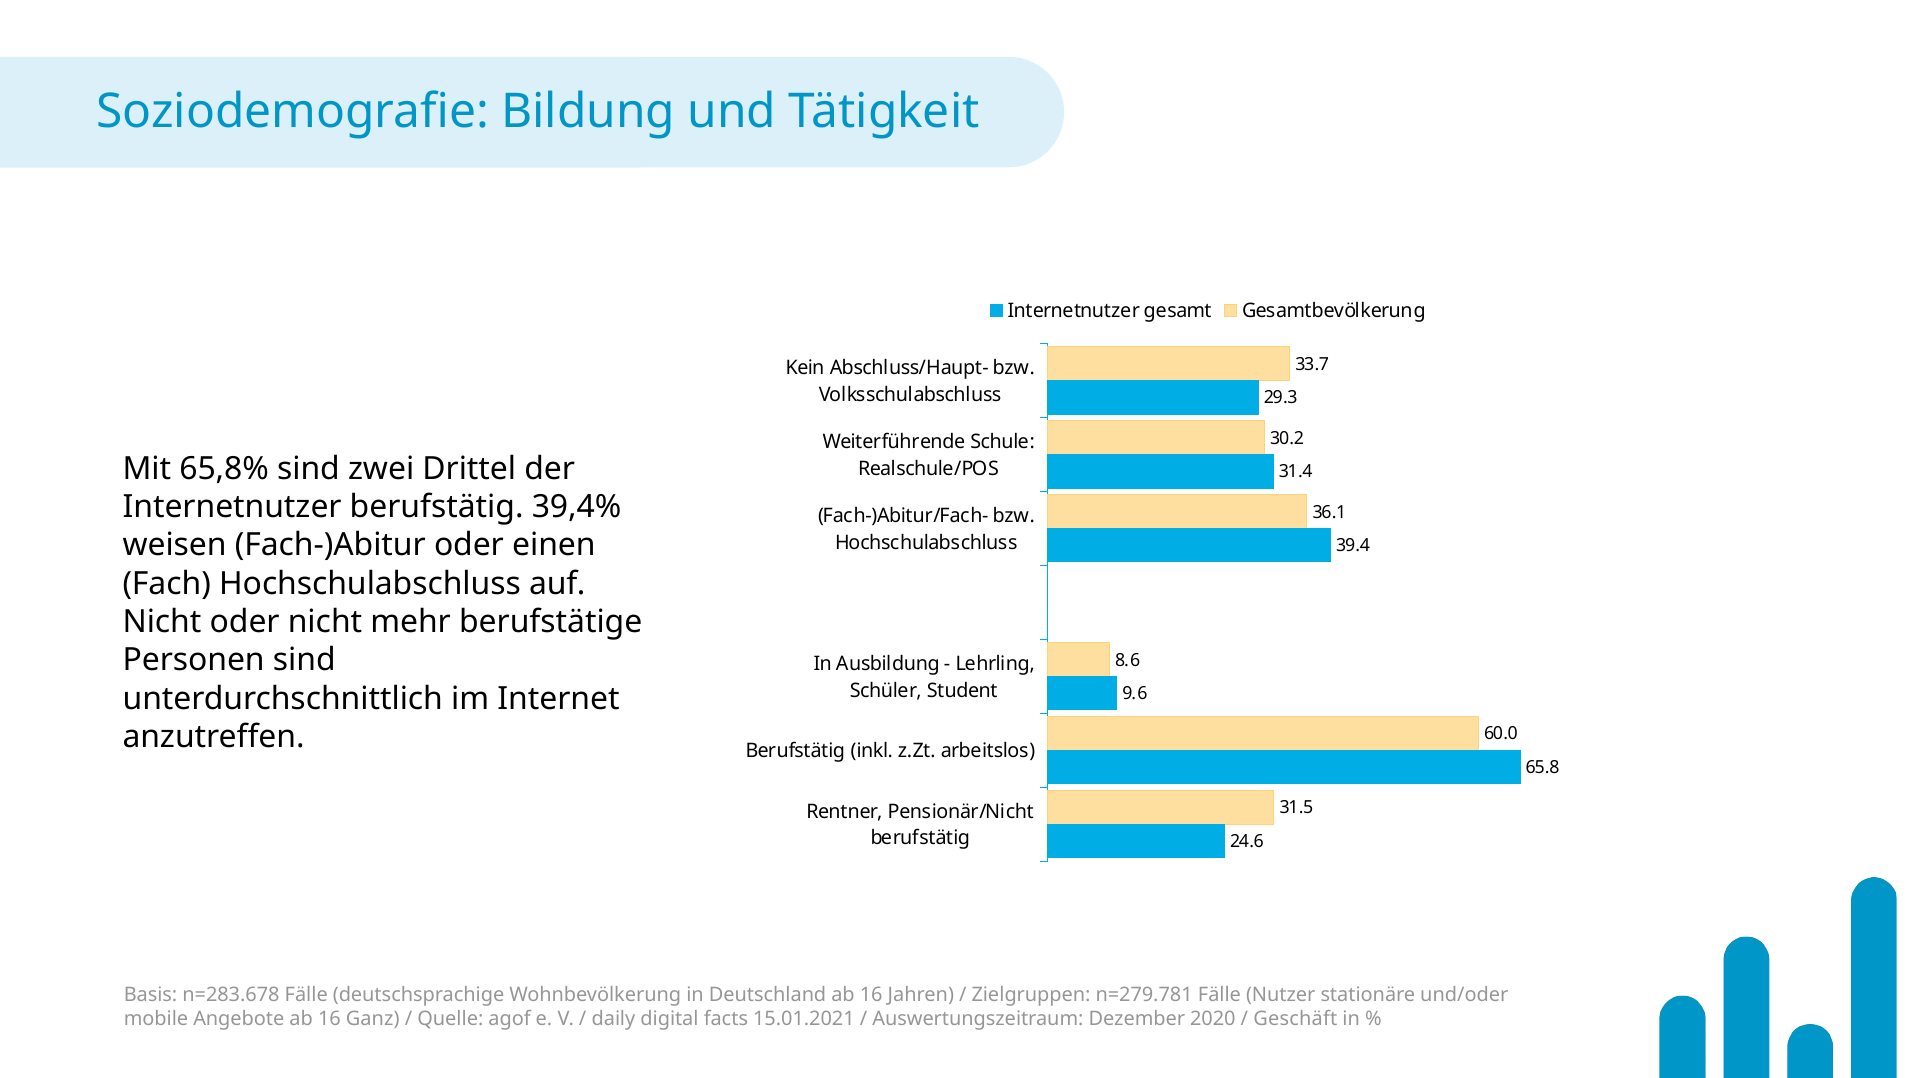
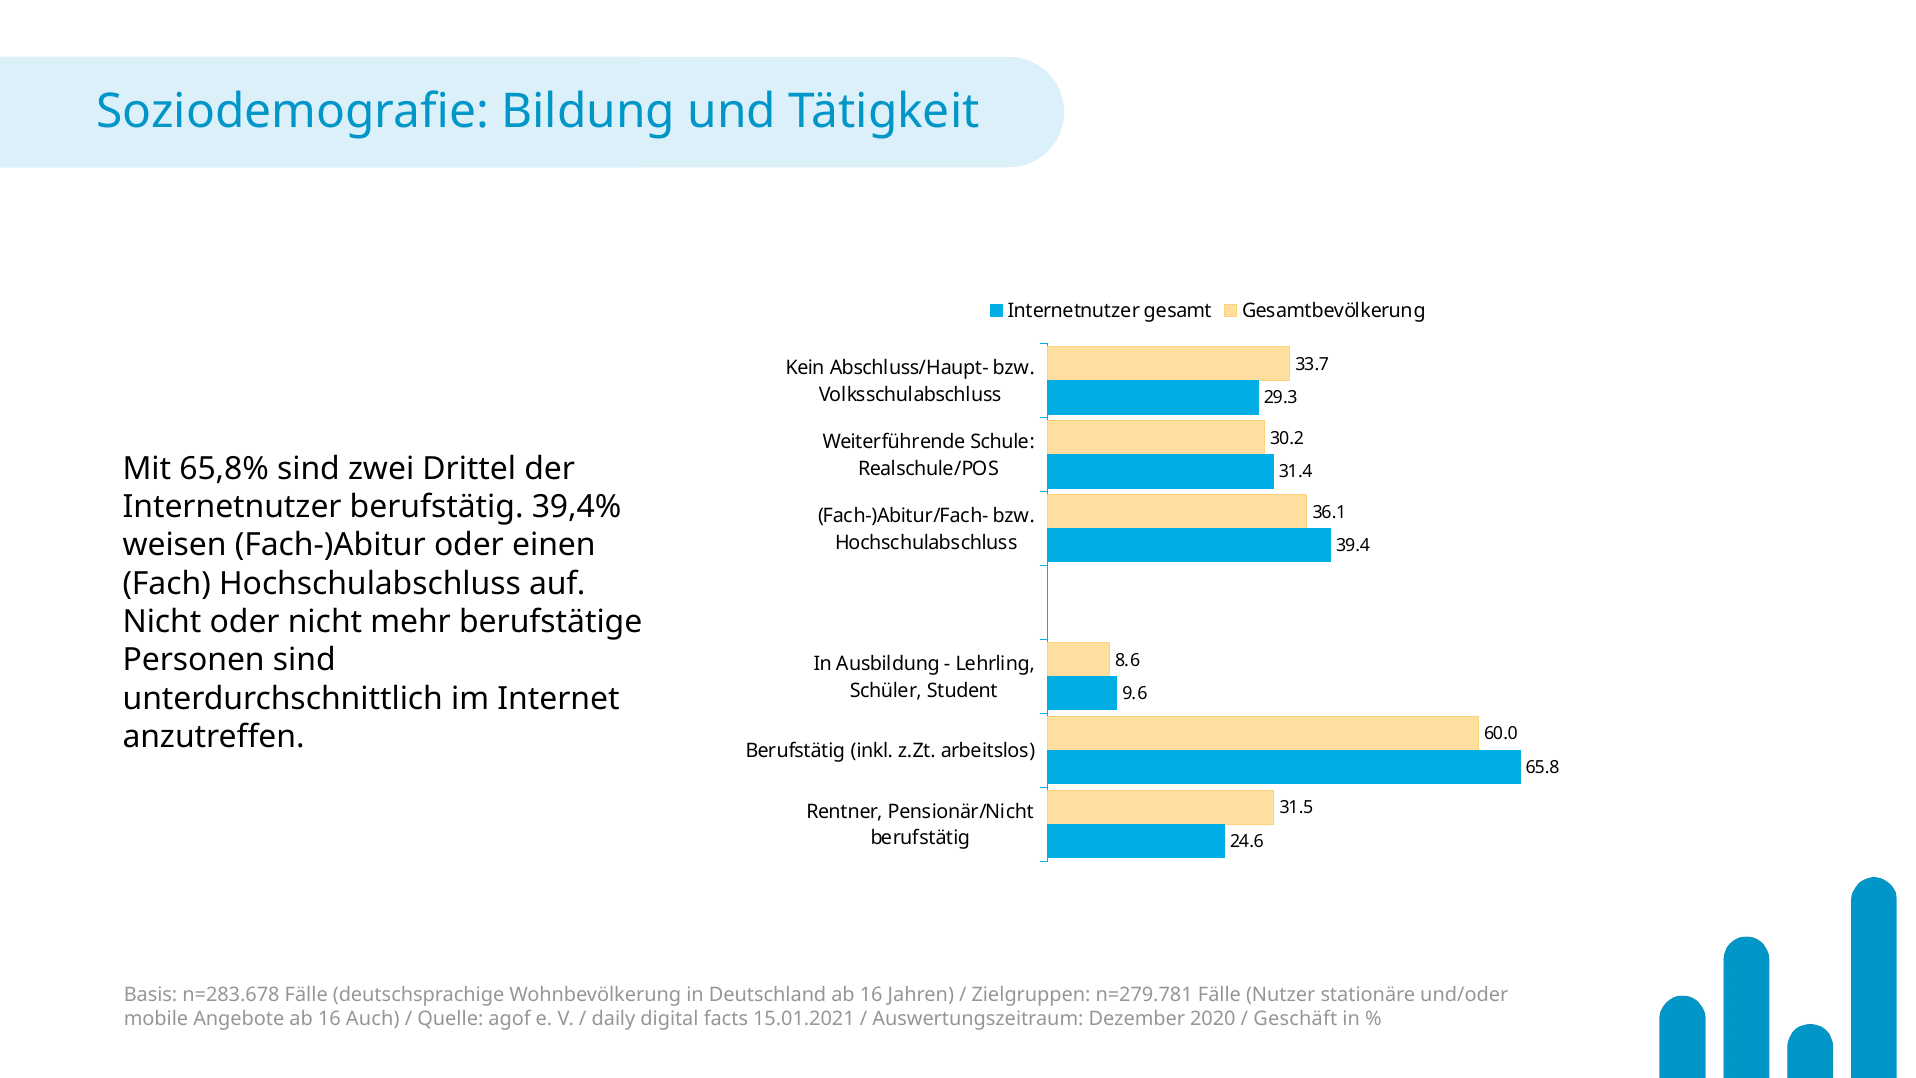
Ganz: Ganz -> Auch (373, 1018)
